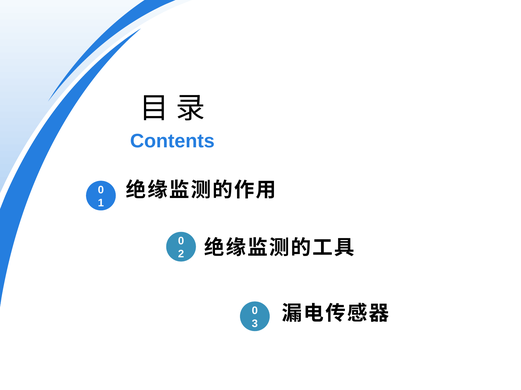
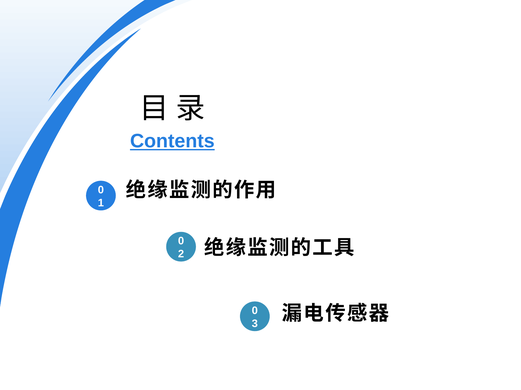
Contents underline: none -> present (172, 141)
